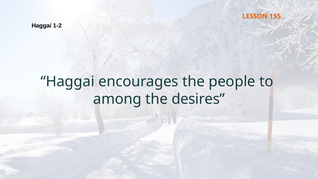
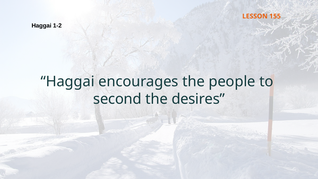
among: among -> second (117, 99)
